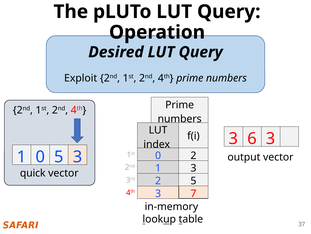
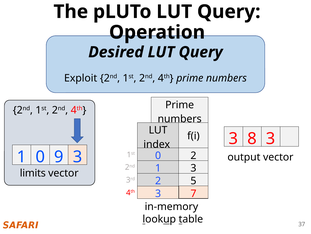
6: 6 -> 8 (252, 138)
0 5: 5 -> 9 (59, 156)
quick: quick -> limits (33, 173)
